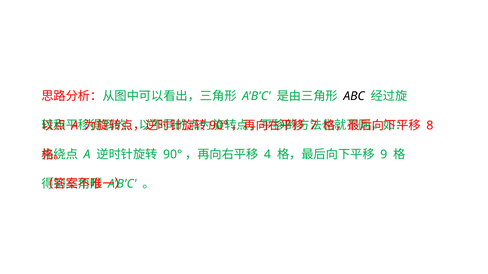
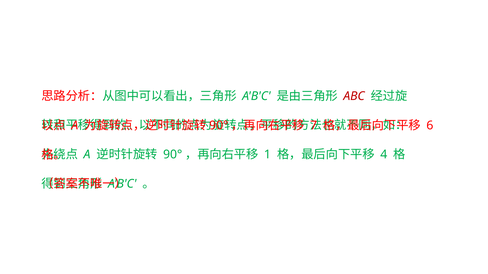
ABC colour: black -> red (354, 96)
8: 8 -> 6 (430, 126)
4: 4 -> 1 (267, 155)
9: 9 -> 4 (384, 155)
